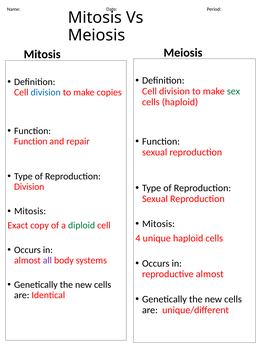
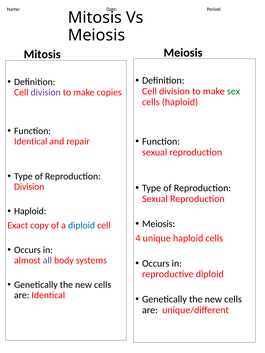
division colour: blue -> purple (46, 92)
Function: Function -> Identical (31, 141)
Mitosis: Mitosis -> Haploid (30, 211)
Mitosis: Mitosis -> Meiosis (159, 224)
diploid colour: green -> blue (82, 226)
reproductive almost: almost -> diploid (210, 274)
